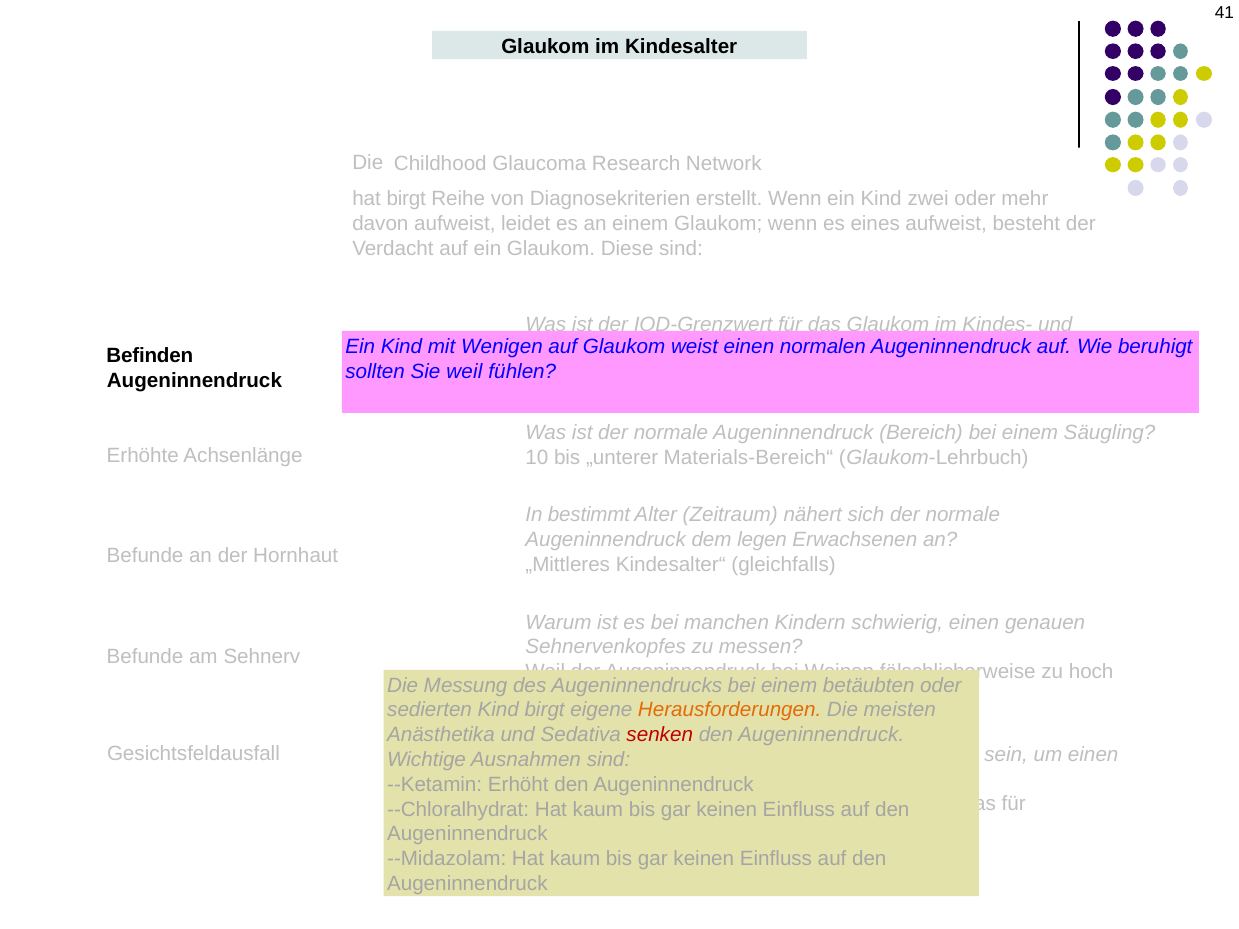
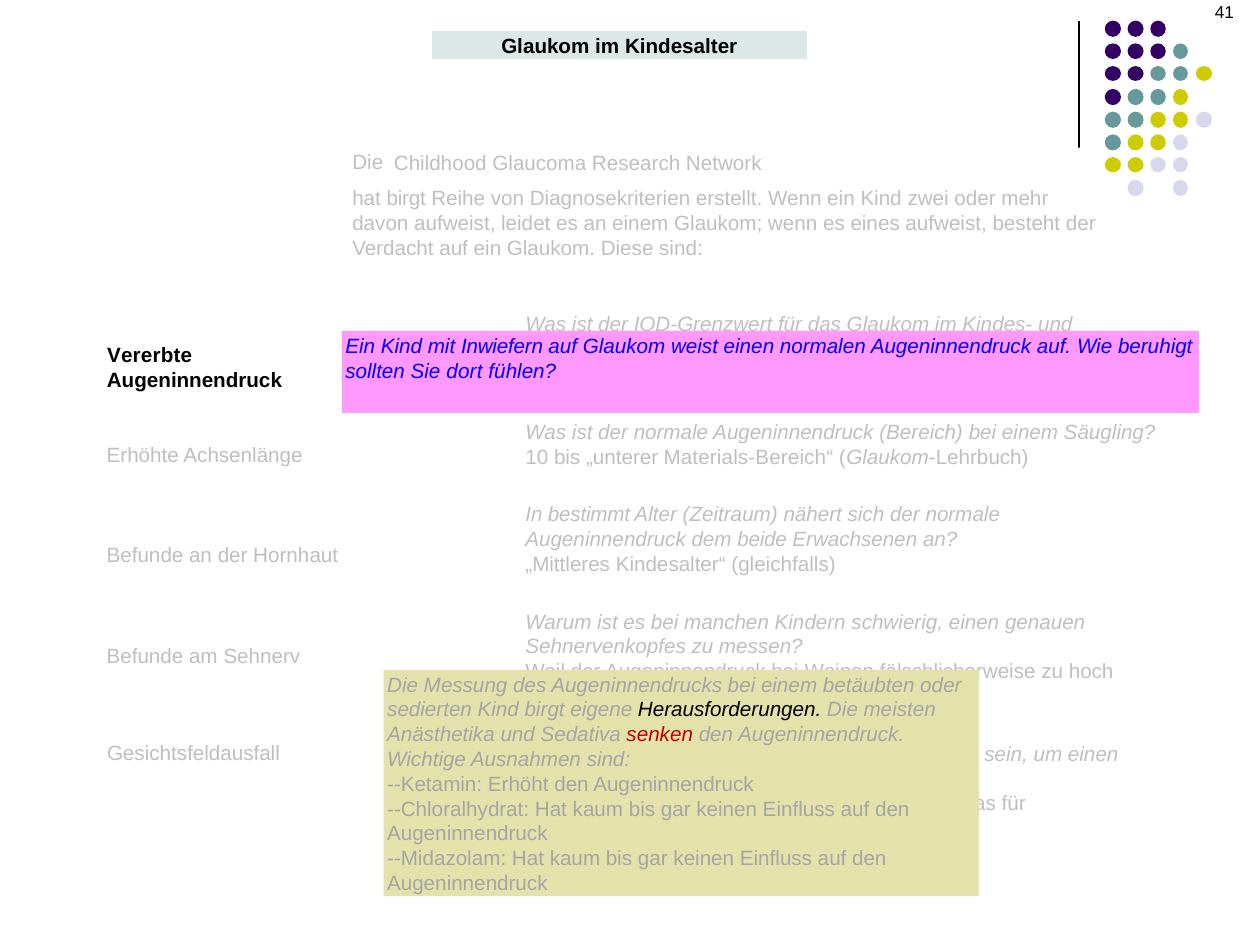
Wenigen: Wenigen -> Inwiefern (502, 347)
Befinden: Befinden -> Vererbte (150, 356)
Sie weil: weil -> dort (464, 371)
legen: legen -> beide (762, 540)
Herausforderungen colour: orange -> black (730, 710)
